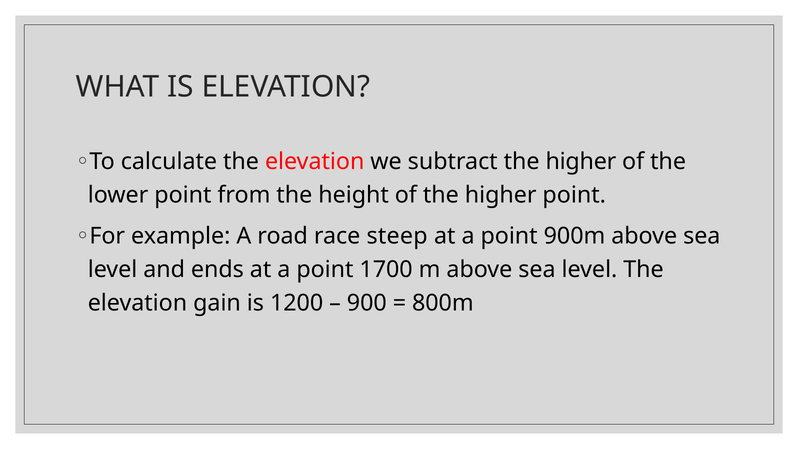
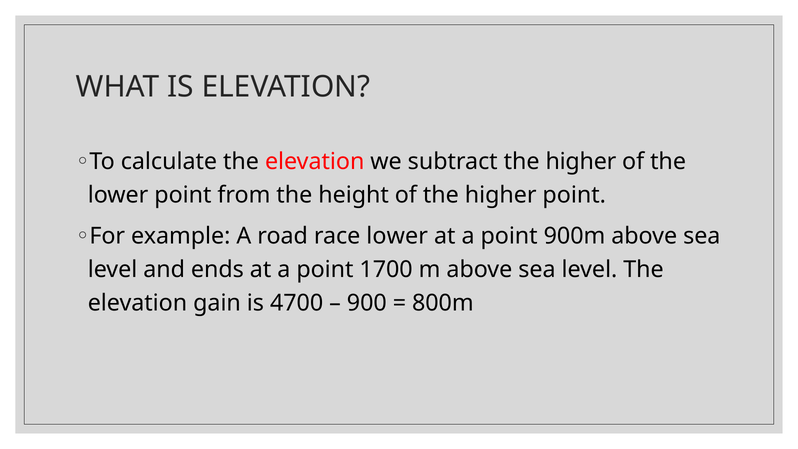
race steep: steep -> lower (397, 236)
1200: 1200 -> 4700 (297, 303)
